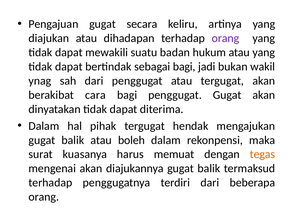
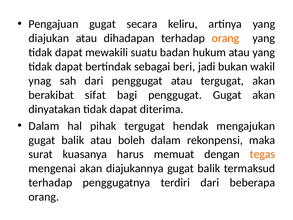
orang colour: purple -> orange (225, 38)
sebagai bagi: bagi -> beri (184, 67)
cara: cara -> sifat (95, 95)
